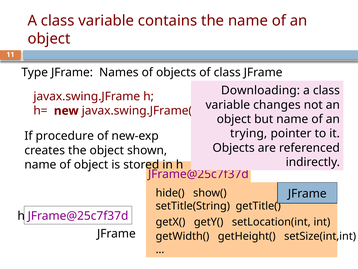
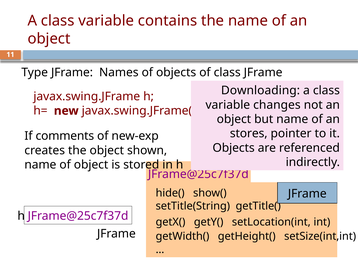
trying: trying -> stores (249, 133)
procedure: procedure -> comments (65, 136)
